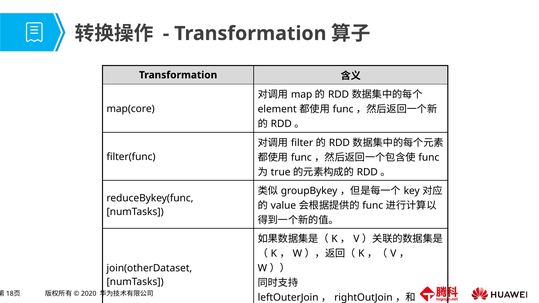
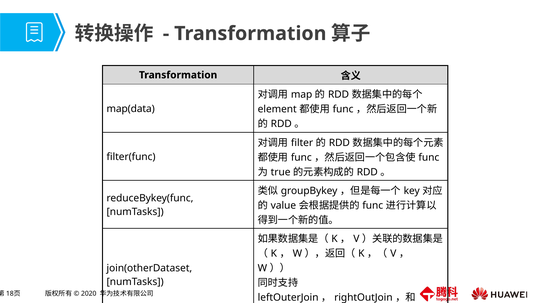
map(core: map(core -> map(data (131, 109)
